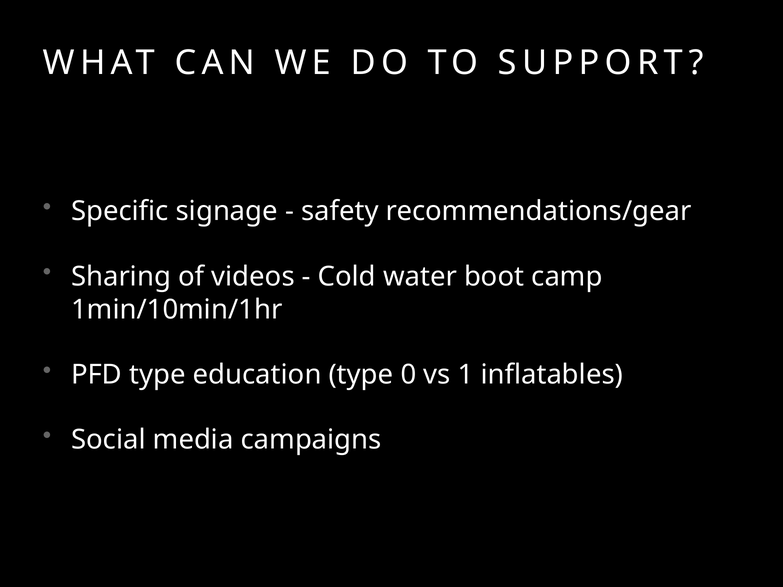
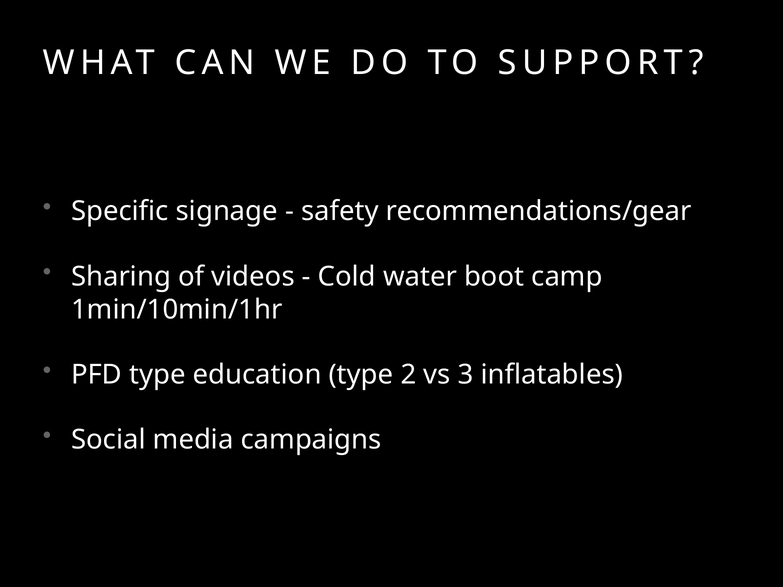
0: 0 -> 2 (408, 375)
1: 1 -> 3 (466, 375)
